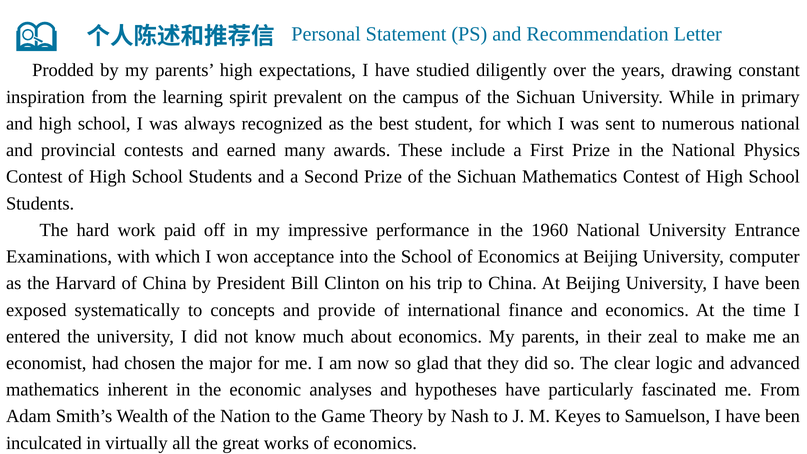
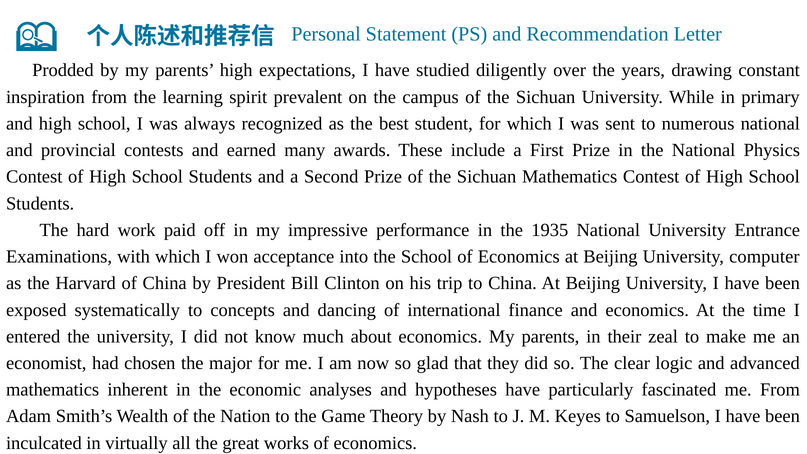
1960: 1960 -> 1935 (550, 230)
provide: provide -> dancing (347, 310)
